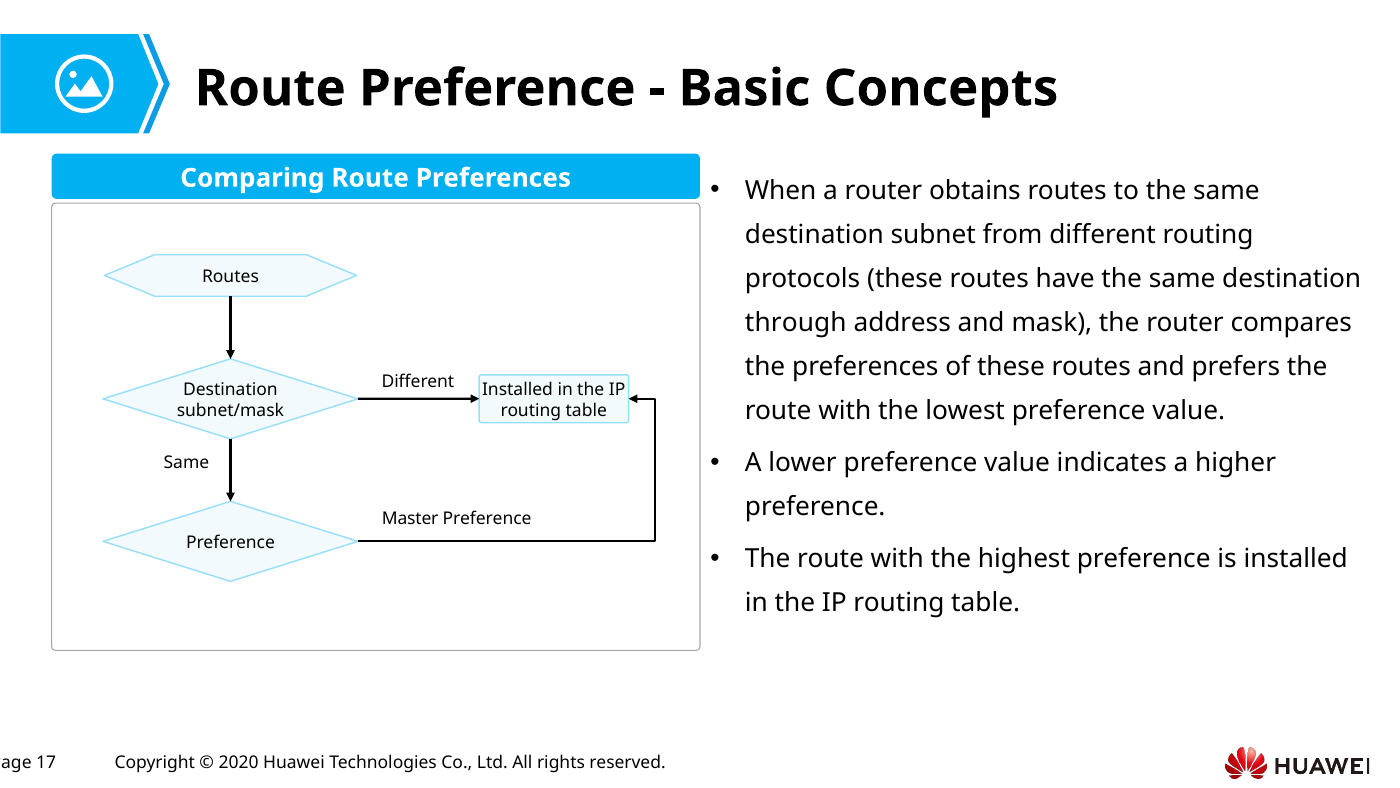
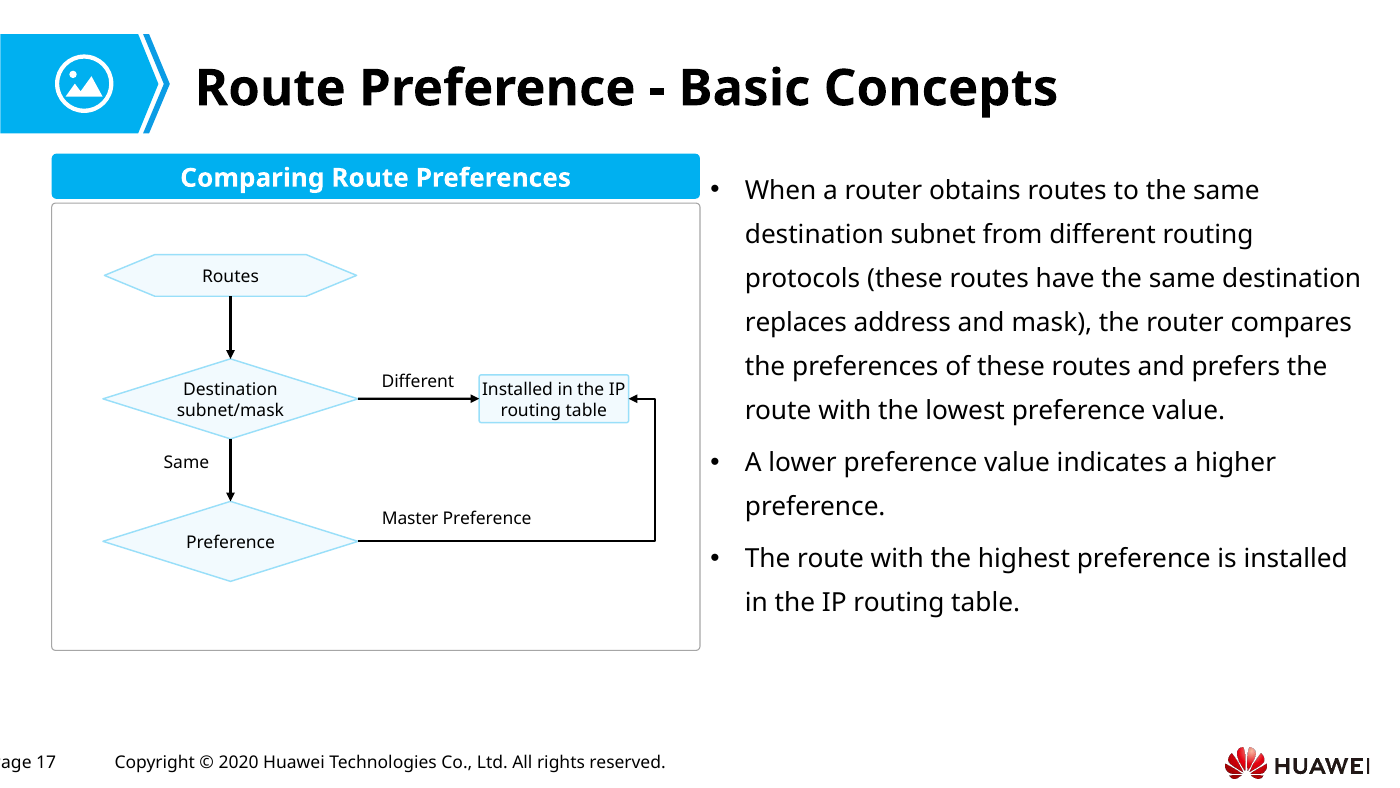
through: through -> replaces (796, 322)
